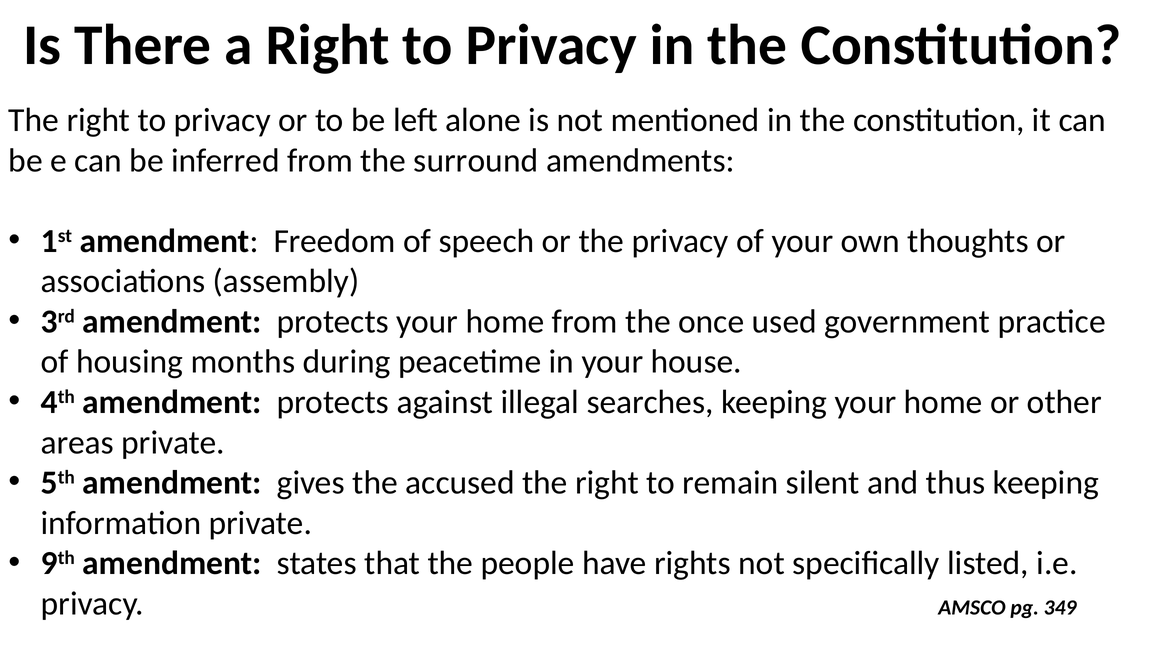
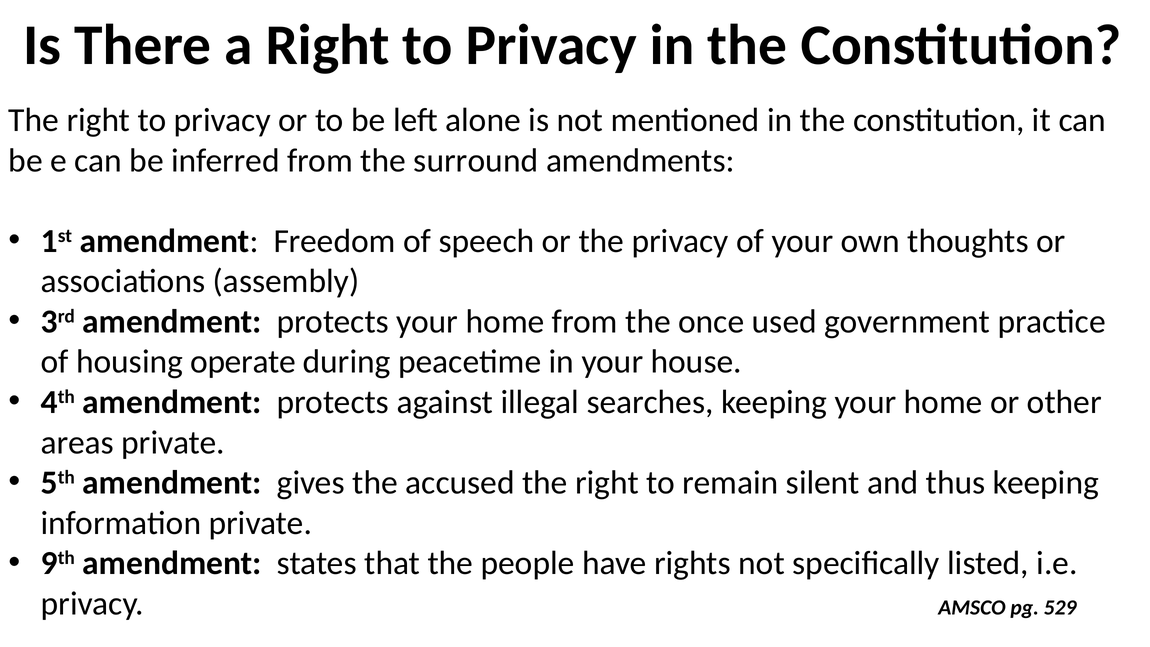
months: months -> operate (243, 362)
349: 349 -> 529 (1060, 608)
